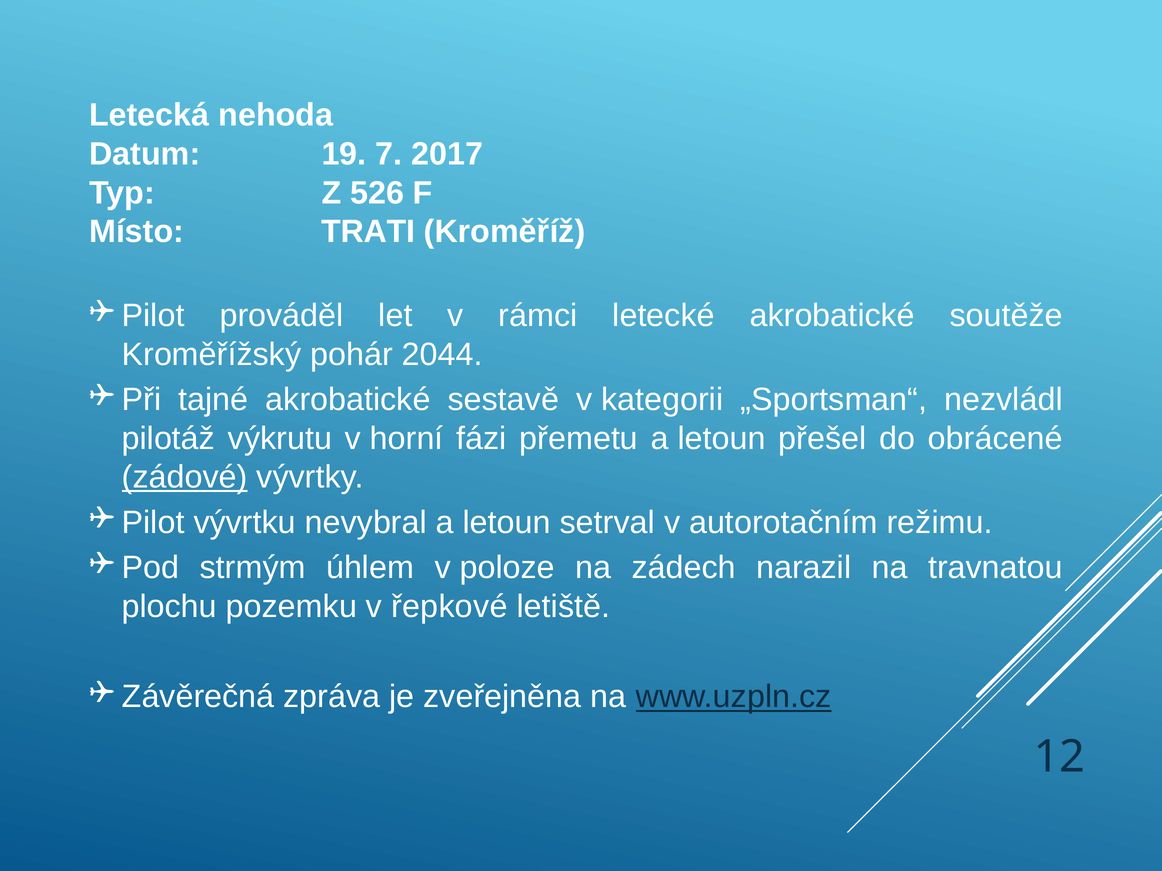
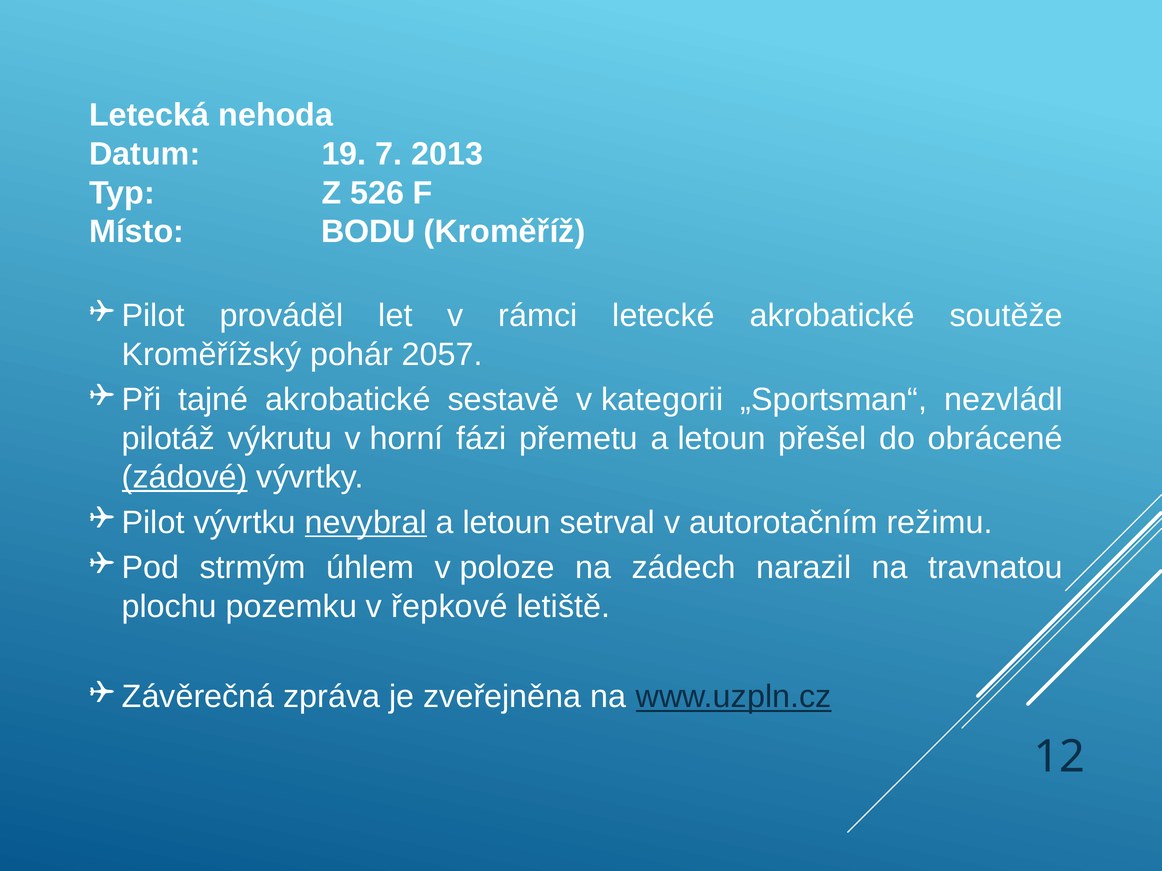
2017: 2017 -> 2013 (447, 154)
TRATI: TRATI -> BODU (368, 232)
2044: 2044 -> 2057 (442, 355)
nevybral underline: none -> present (366, 523)
